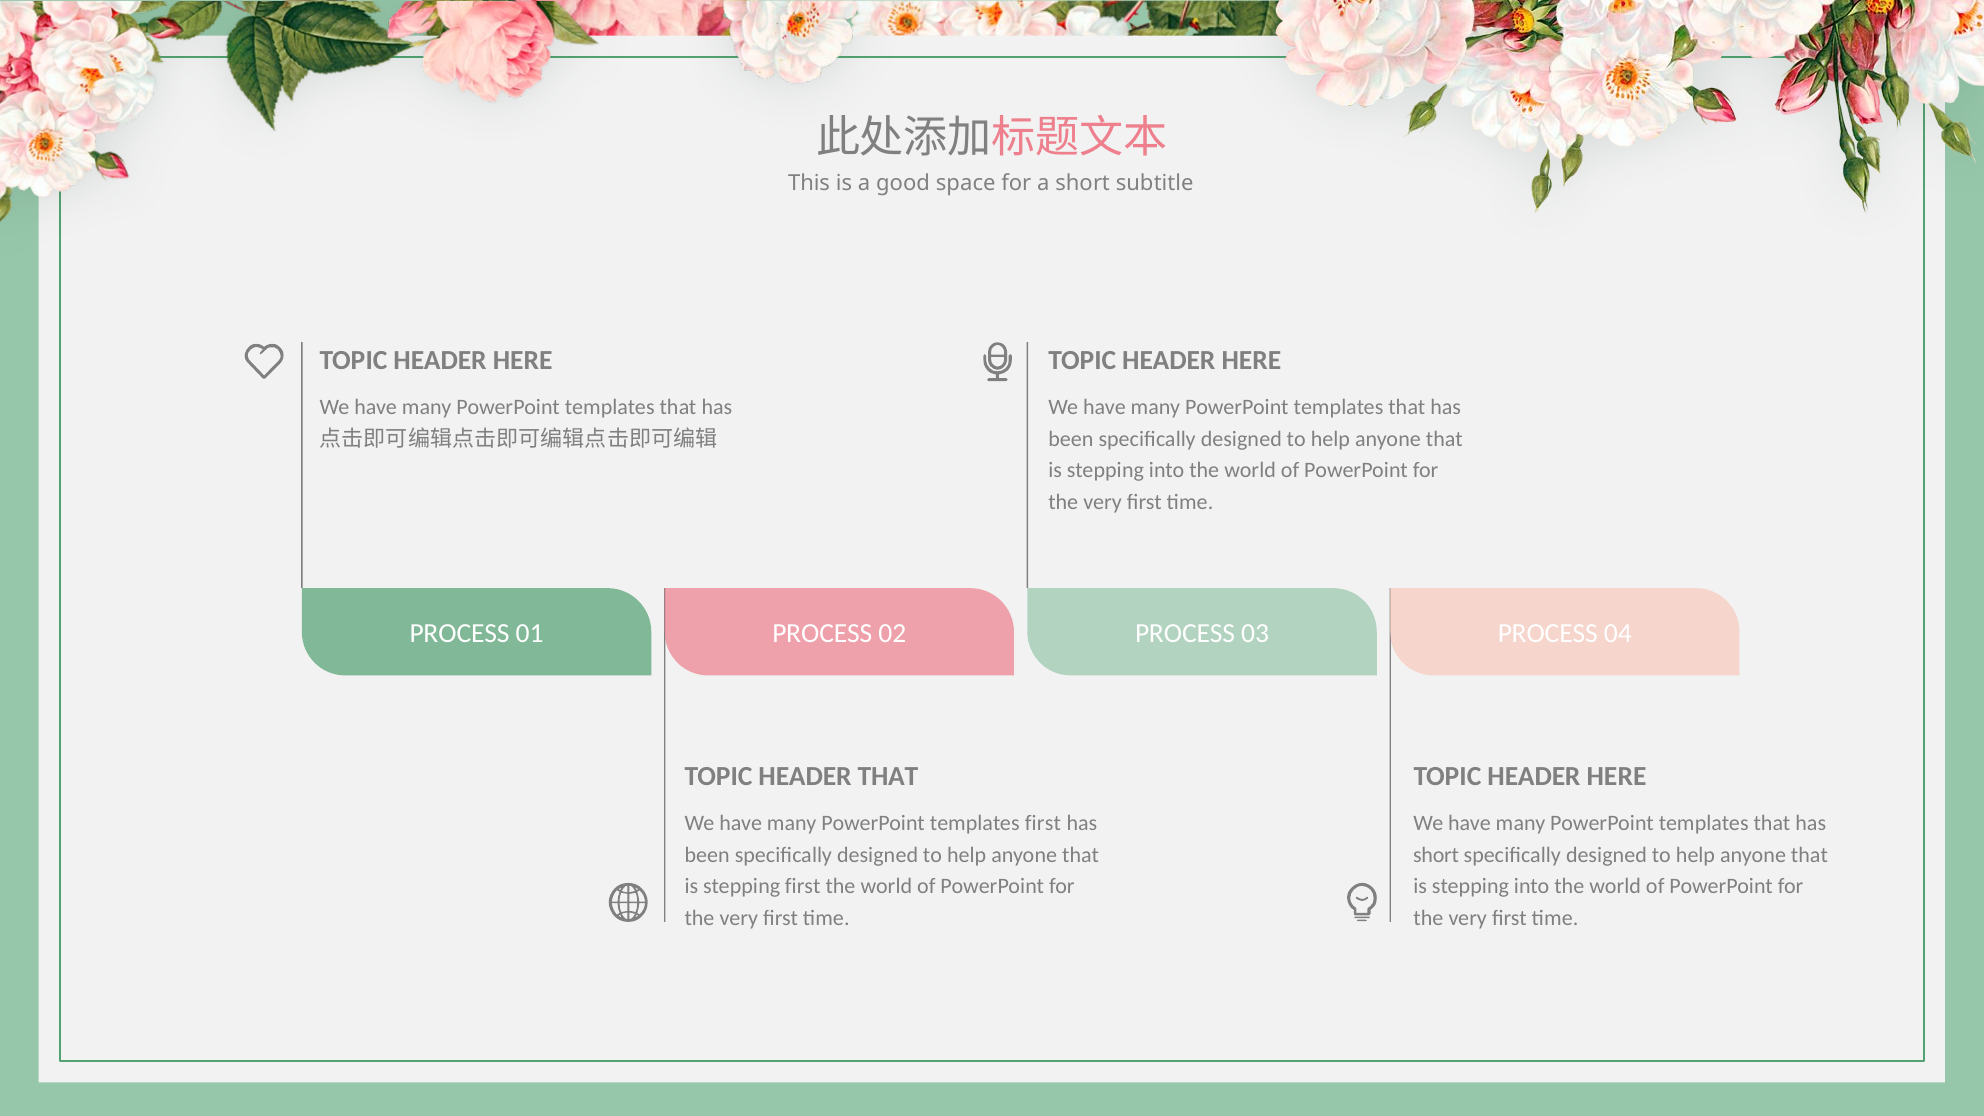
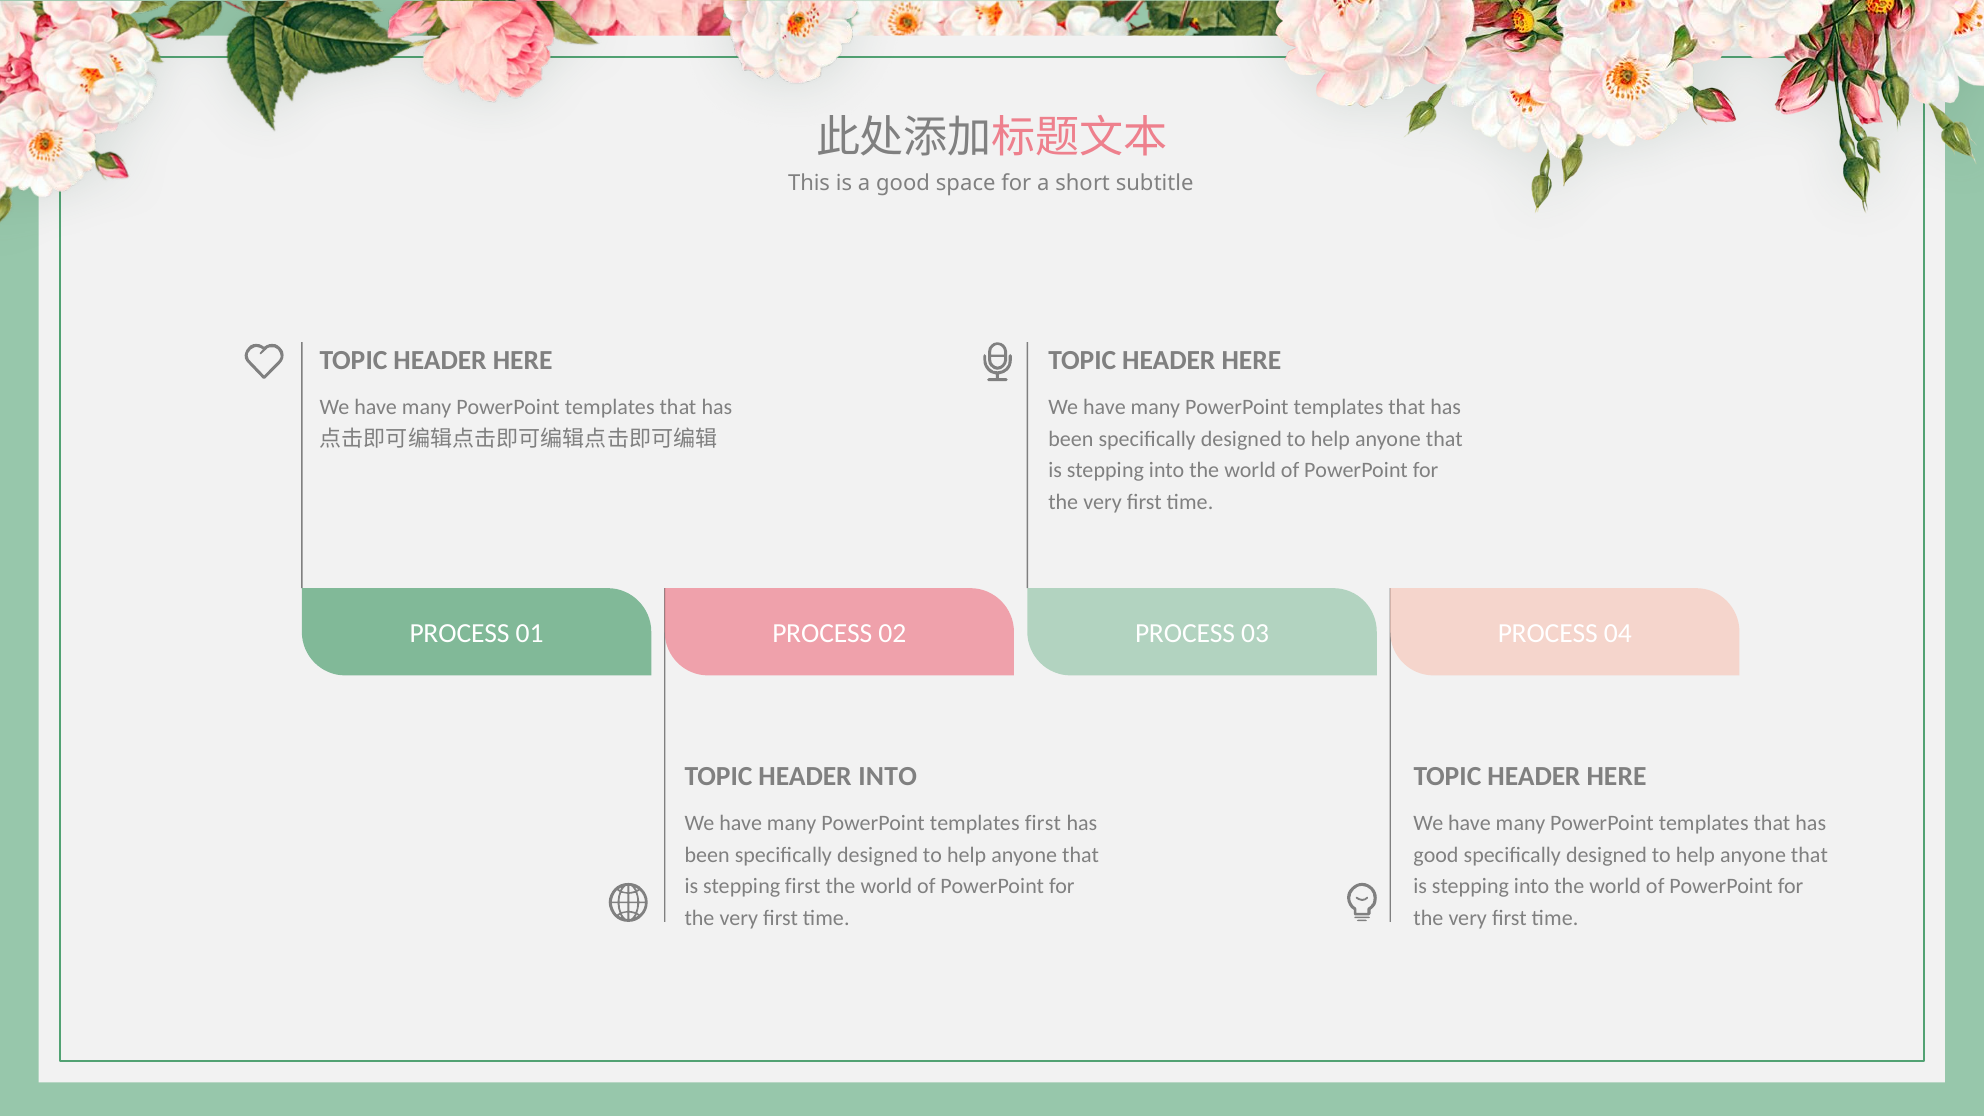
HEADER THAT: THAT -> INTO (888, 777)
short: short -> good (1436, 855)
